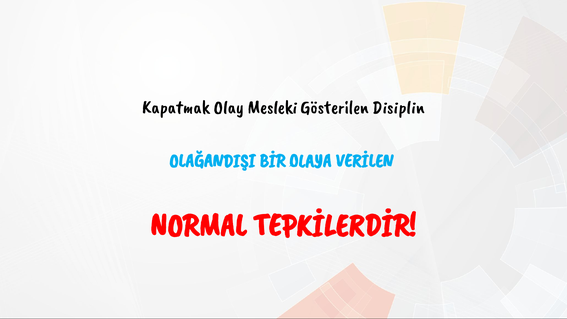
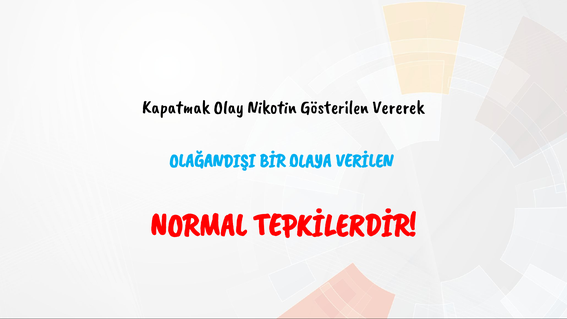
Mesleki: Mesleki -> Nikotin (272, 107)
Disiplin: Disiplin -> Vererek (398, 107)
